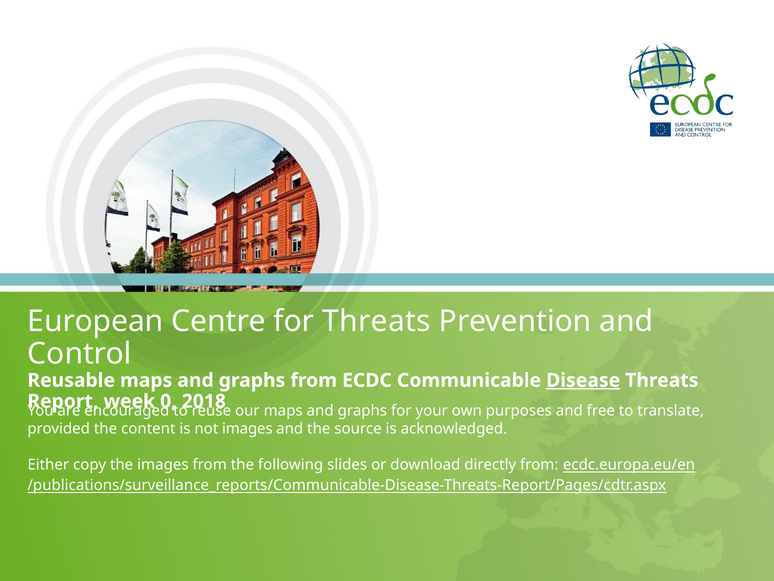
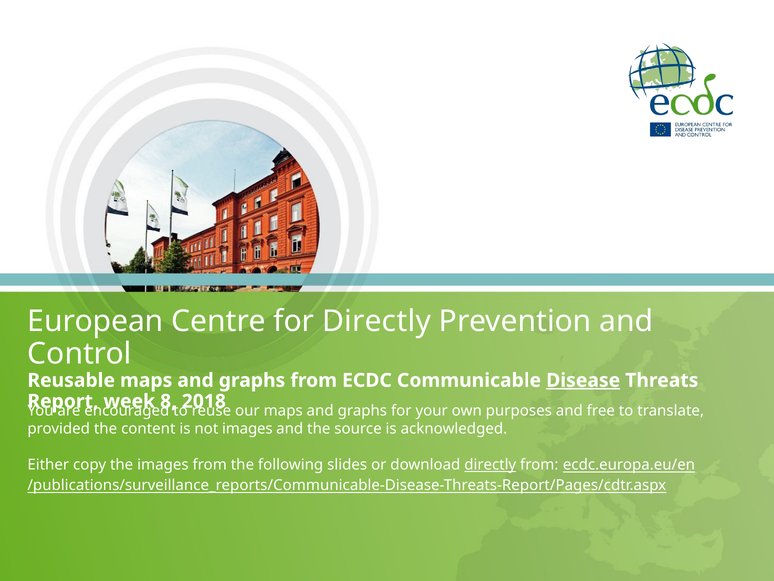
for Threats: Threats -> Directly (377, 321)
0: 0 -> 8 (168, 401)
directly underline: none -> present (490, 464)
